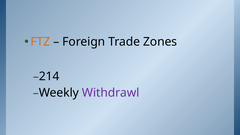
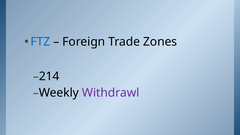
FTZ colour: orange -> blue (40, 42)
